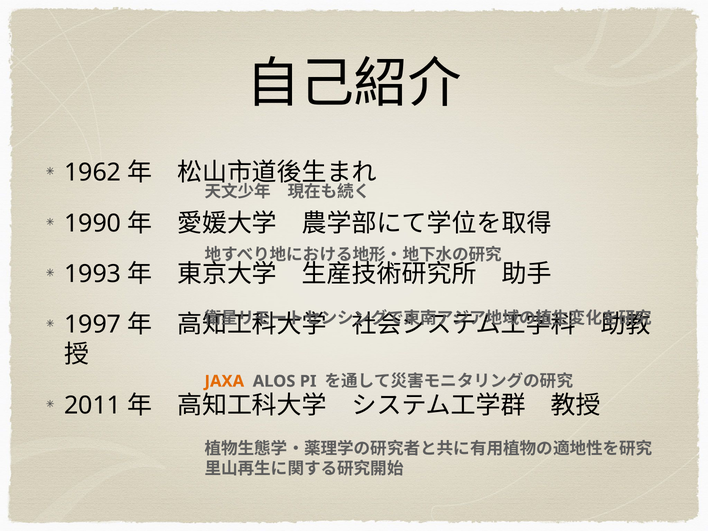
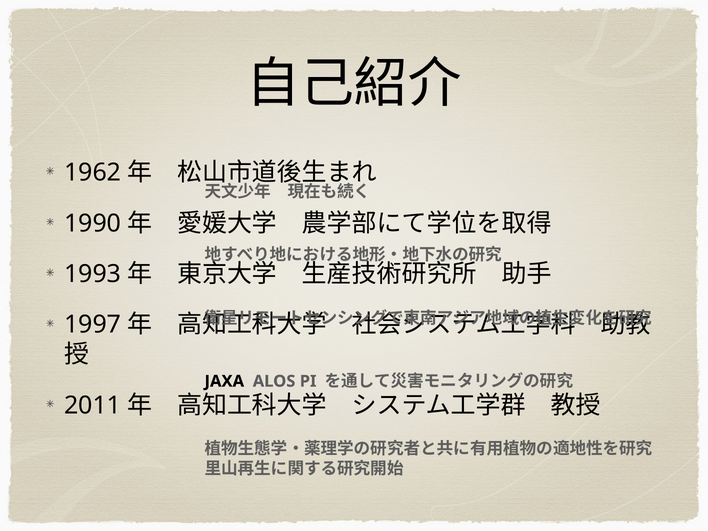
JAXA colour: orange -> black (224, 381)
